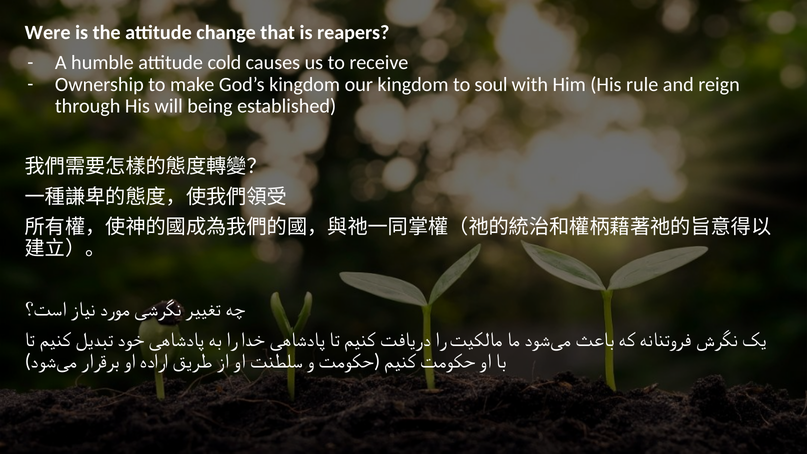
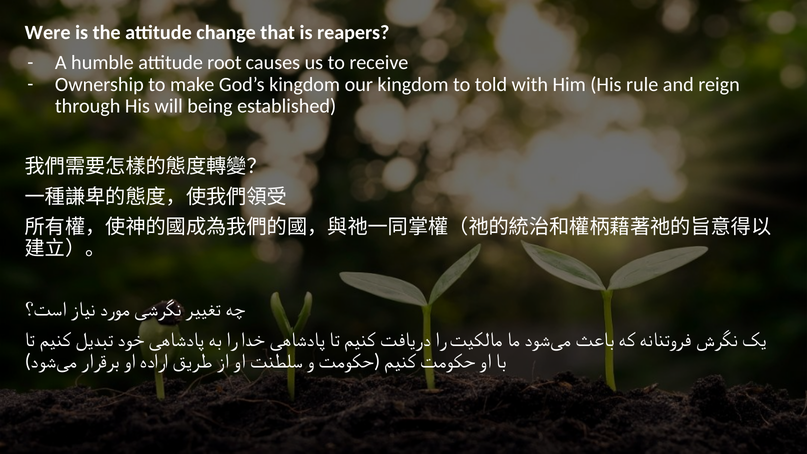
cold: cold -> root (224, 63)
soul: soul -> told (491, 84)
